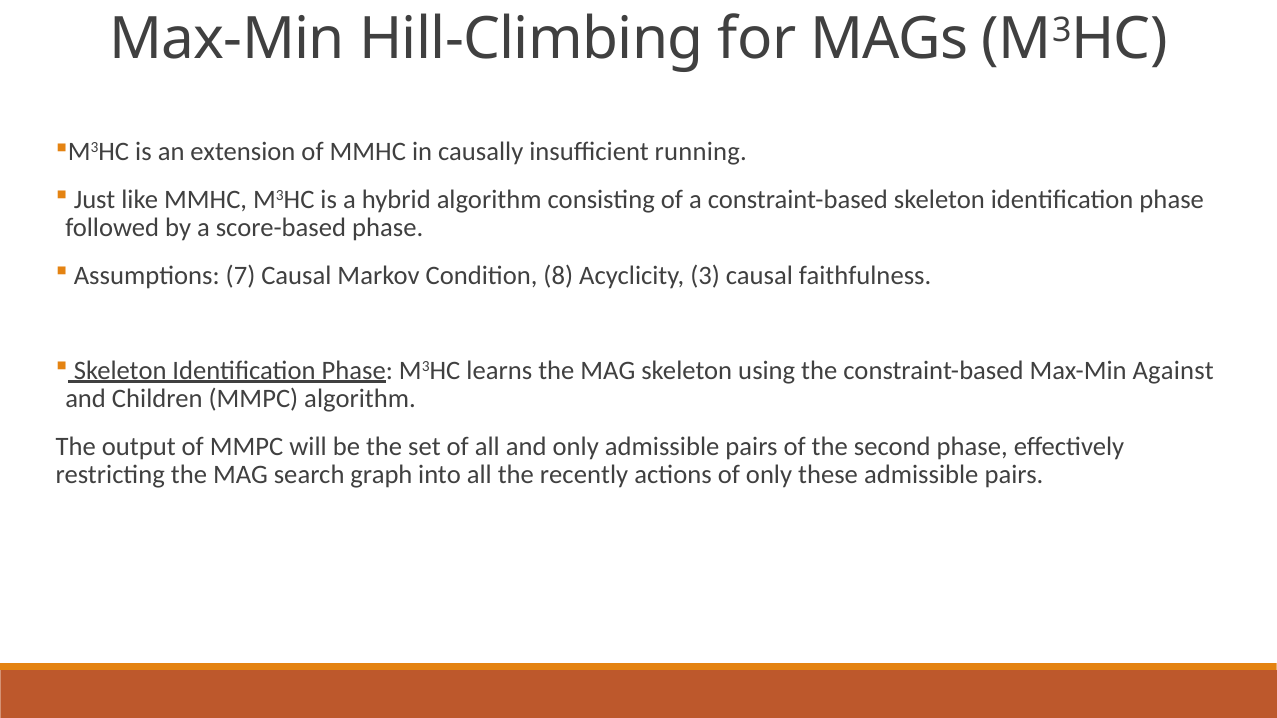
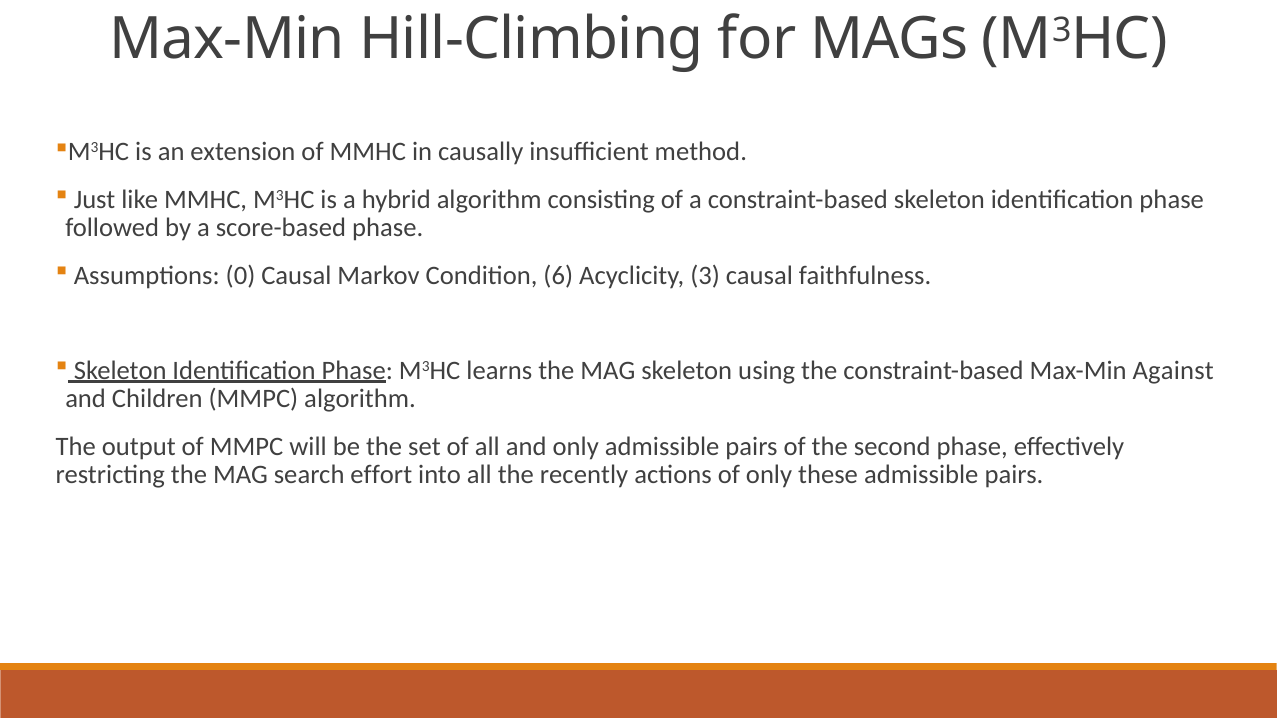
running: running -> method (701, 152)
7: 7 -> 0 (241, 276)
8: 8 -> 6 (558, 276)
graph: graph -> effort (381, 475)
